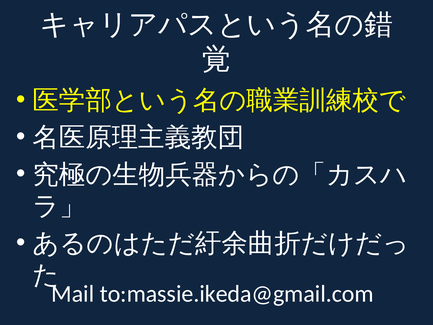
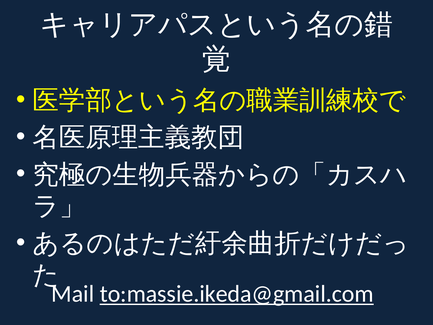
to:massie.ikeda@gmail.com underline: none -> present (237, 294)
